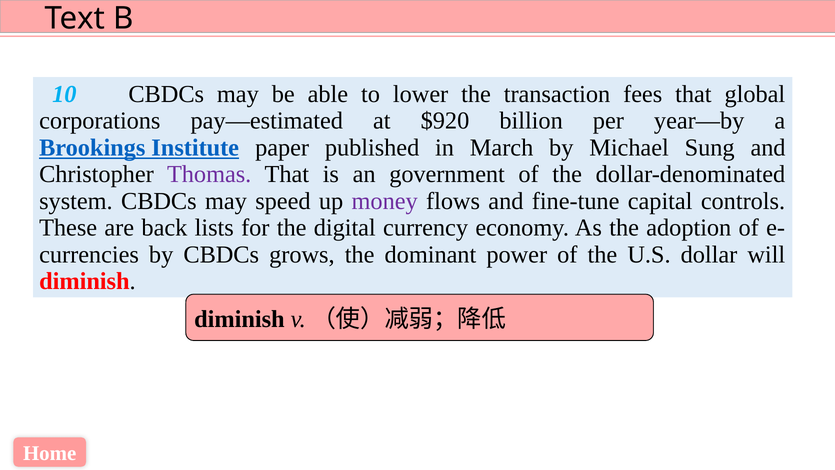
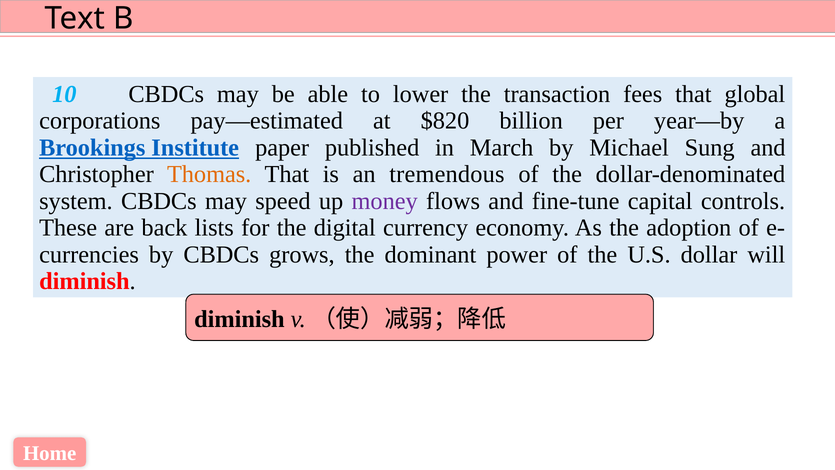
$920: $920 -> $820 (445, 121)
Thomas colour: purple -> orange (209, 174)
government: government -> tremendous (447, 174)
